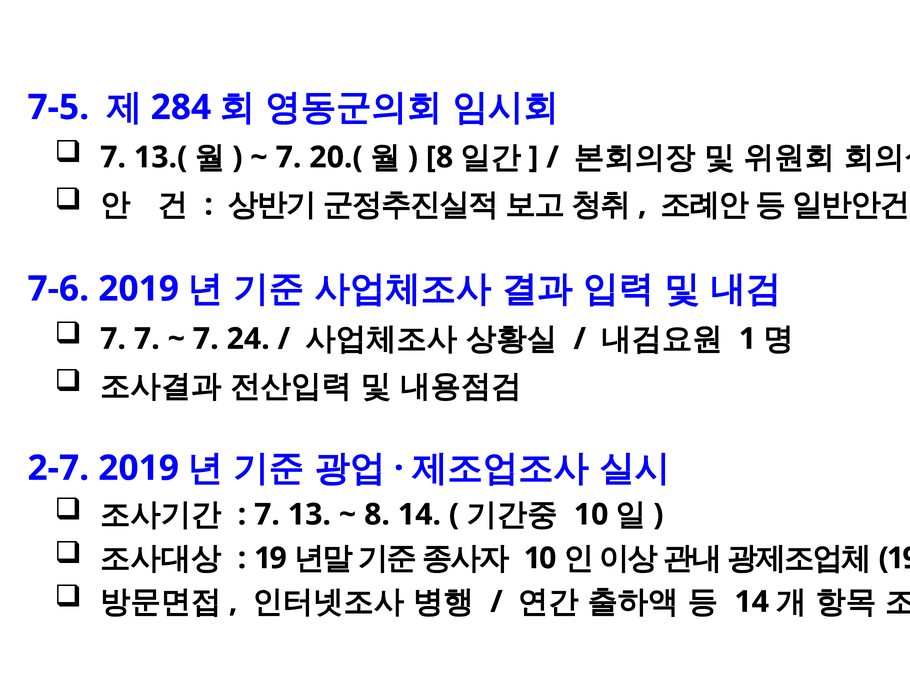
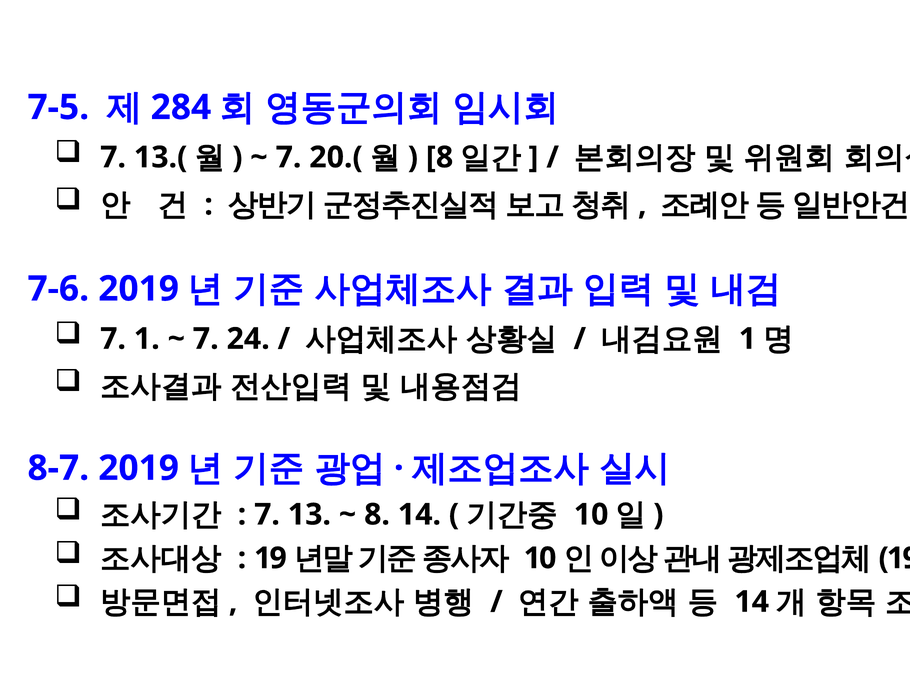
7 7: 7 -> 1 (147, 339)
2-7: 2-7 -> 8-7 (58, 469)
